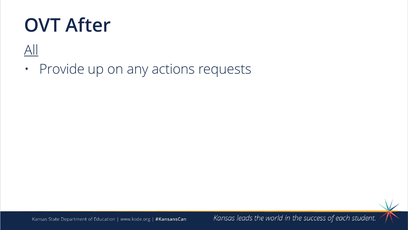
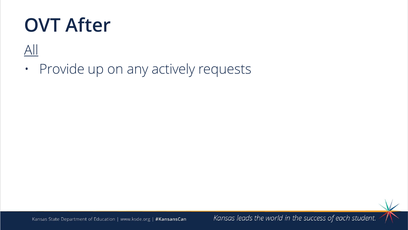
actions: actions -> actively (173, 69)
